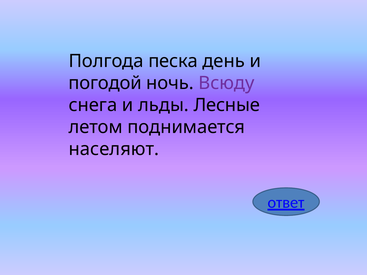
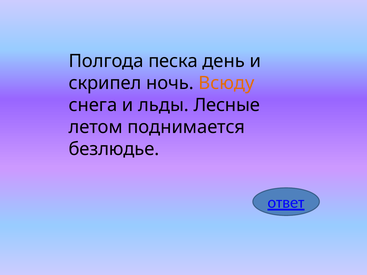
погодой: погодой -> скрипел (105, 83)
Всюду colour: purple -> orange (226, 83)
населяют: населяют -> безлюдье (114, 149)
